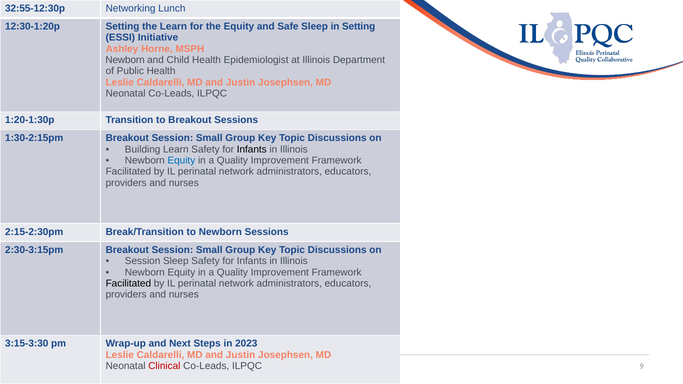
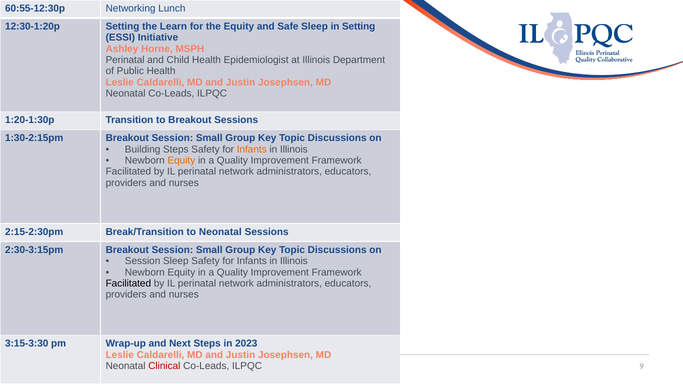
32:55-12:30p: 32:55-12:30p -> 60:55-12:30p (35, 8)
Newborn: Newborn -> Perinatal (125, 60)
Building Learn: Learn -> Steps (176, 149)
Infants colour: black -> orange (252, 149)
Equity colour: blue -> orange (181, 161)
to Newborn: Newborn -> Neonatal (220, 232)
